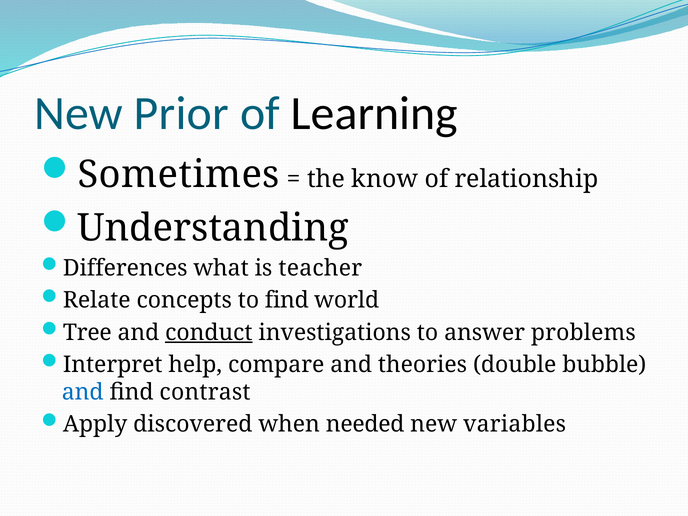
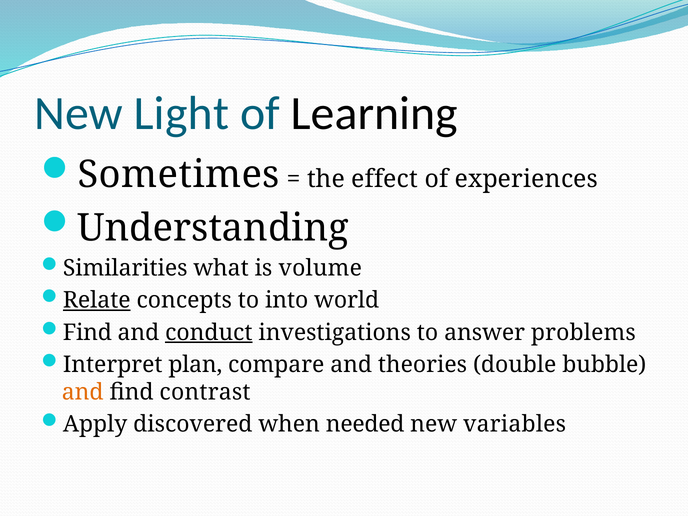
Prior: Prior -> Light (181, 114)
know: know -> effect (385, 179)
relationship: relationship -> experiences (526, 179)
Differences: Differences -> Similarities (125, 268)
teacher: teacher -> volume (320, 268)
Relate underline: none -> present (97, 300)
to find: find -> into (287, 300)
Tree: Tree -> Find (87, 333)
help: help -> plan (195, 365)
and colour: blue -> orange (83, 392)
